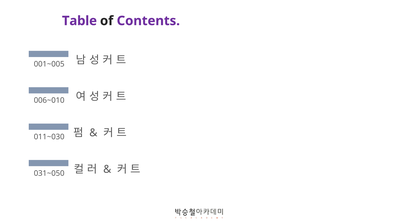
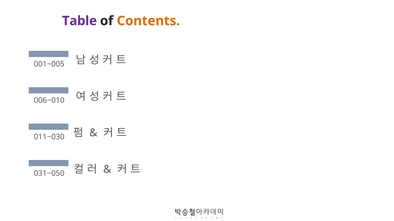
Contents colour: purple -> orange (148, 21)
